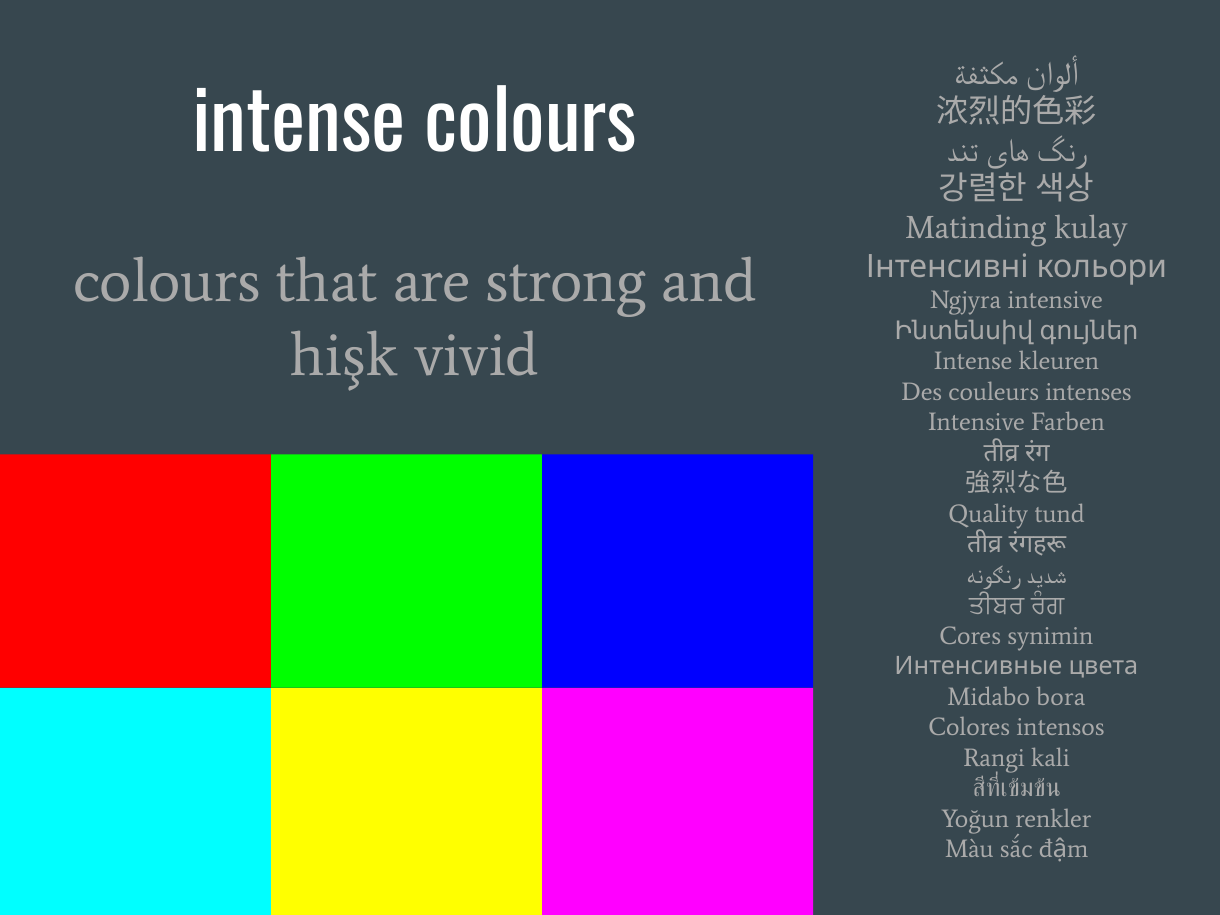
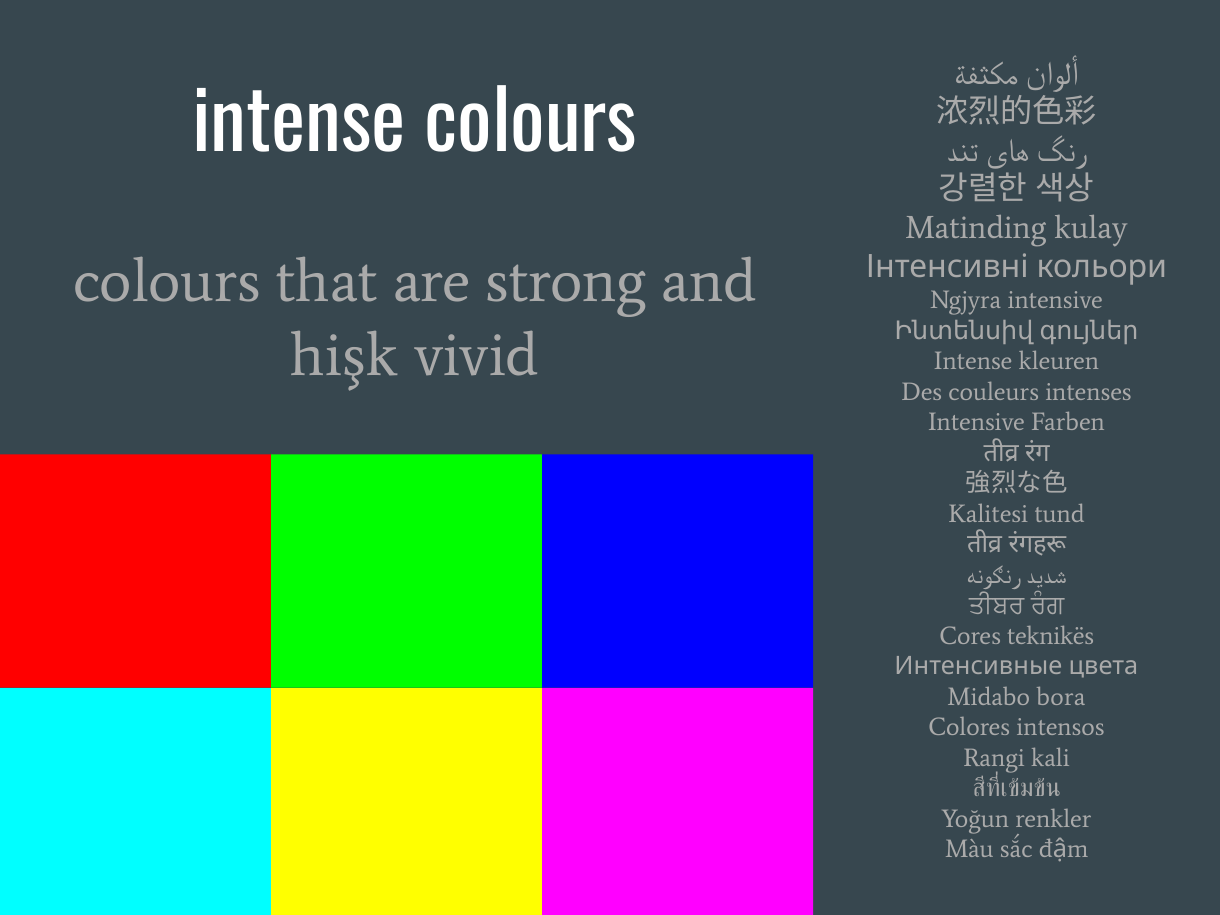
Quality: Quality -> Kalitesi (988, 514)
synimin: synimin -> teknikës (1051, 636)
